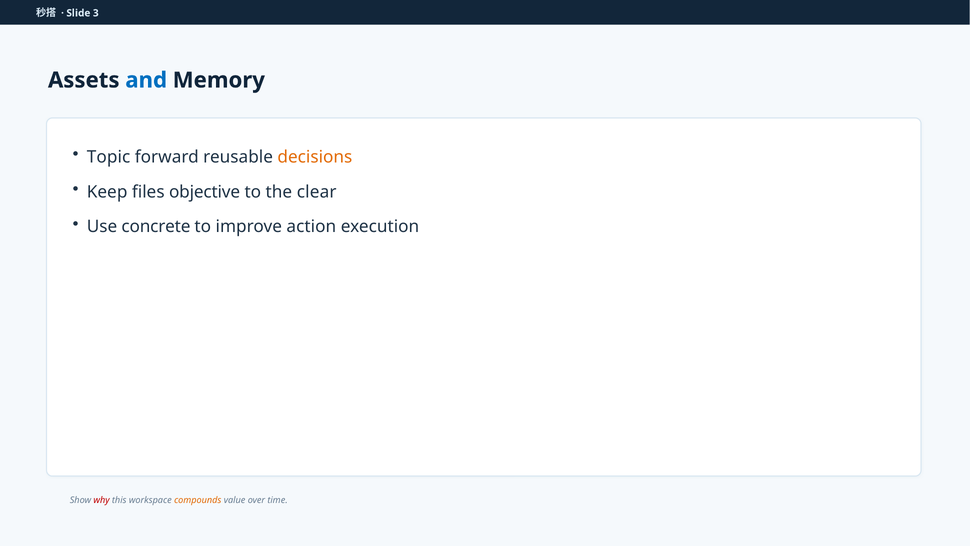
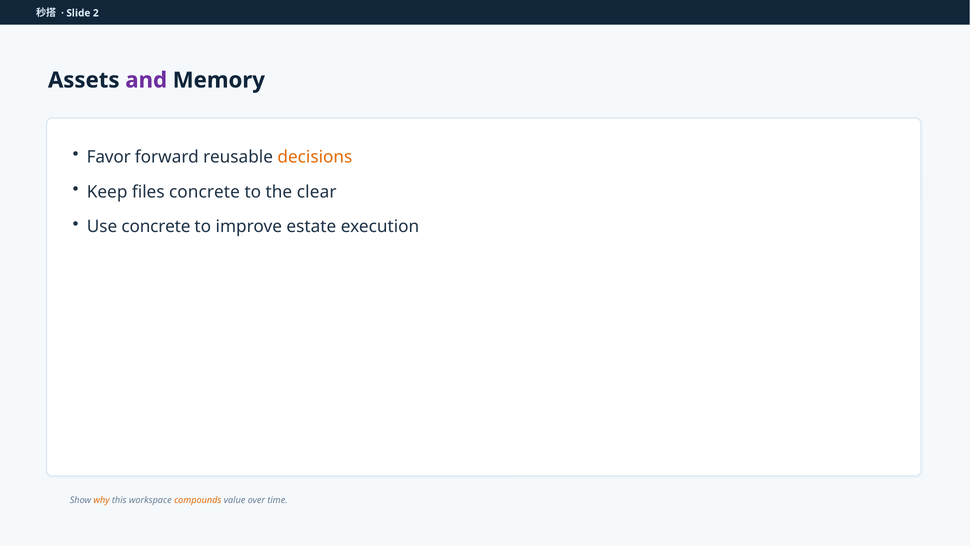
3: 3 -> 2 (96, 13)
and colour: blue -> purple (146, 80)
Topic: Topic -> Favor (109, 157)
files objective: objective -> concrete (204, 192)
action: action -> estate (311, 227)
why colour: red -> orange (102, 500)
